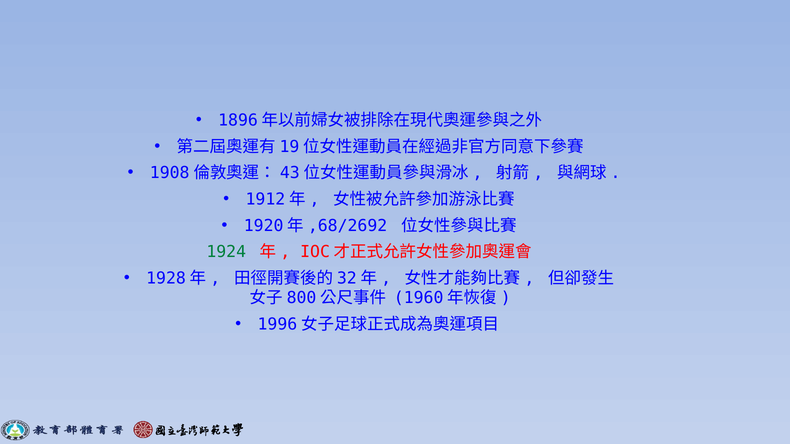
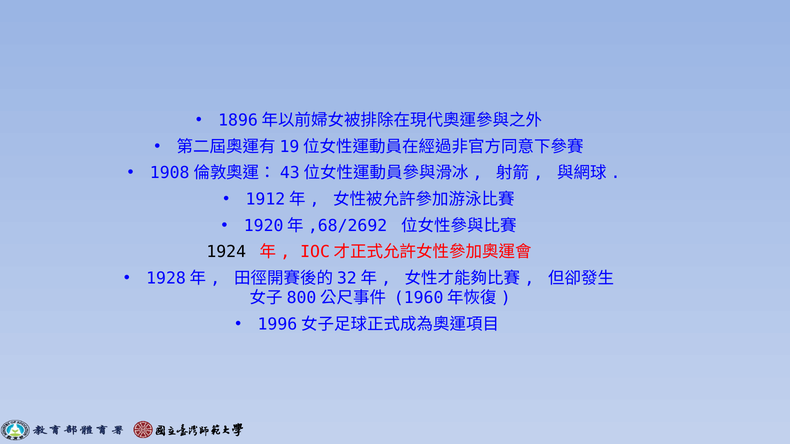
1924 colour: green -> black (226, 252)
